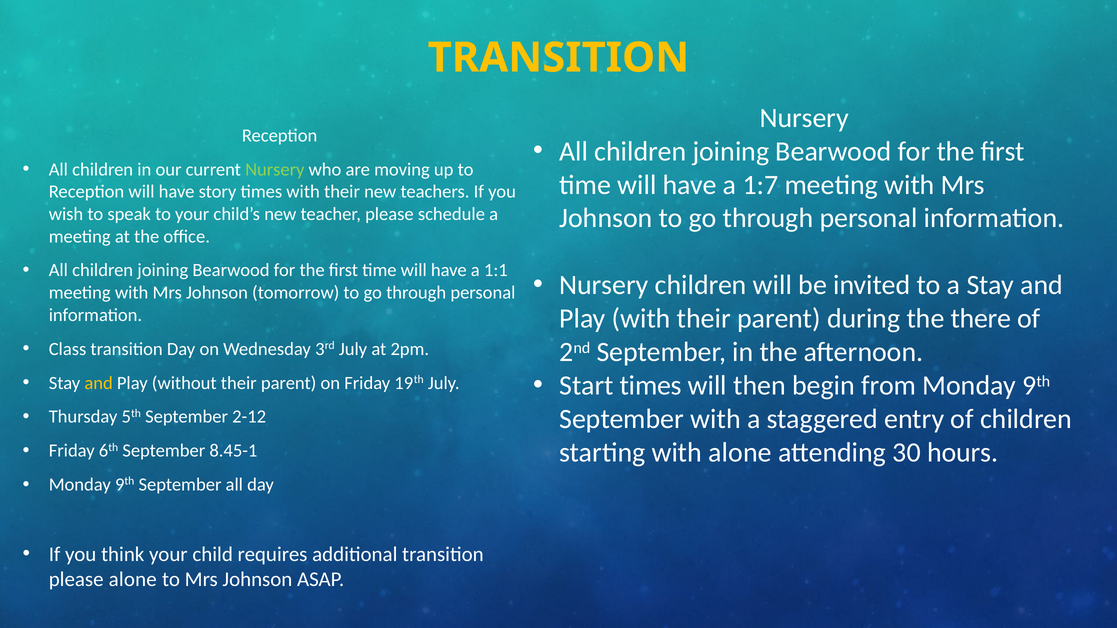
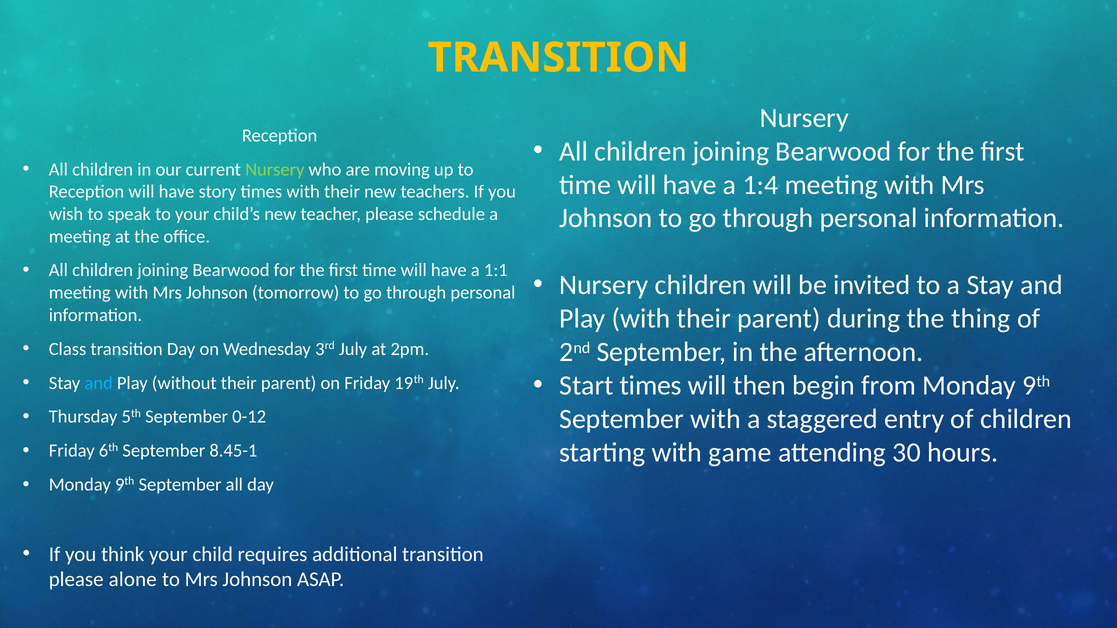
1:7: 1:7 -> 1:4 (760, 185)
there: there -> thing (981, 319)
and colour: yellow -> light blue (99, 383)
2-12: 2-12 -> 0-12 (249, 417)
with alone: alone -> game (740, 453)
